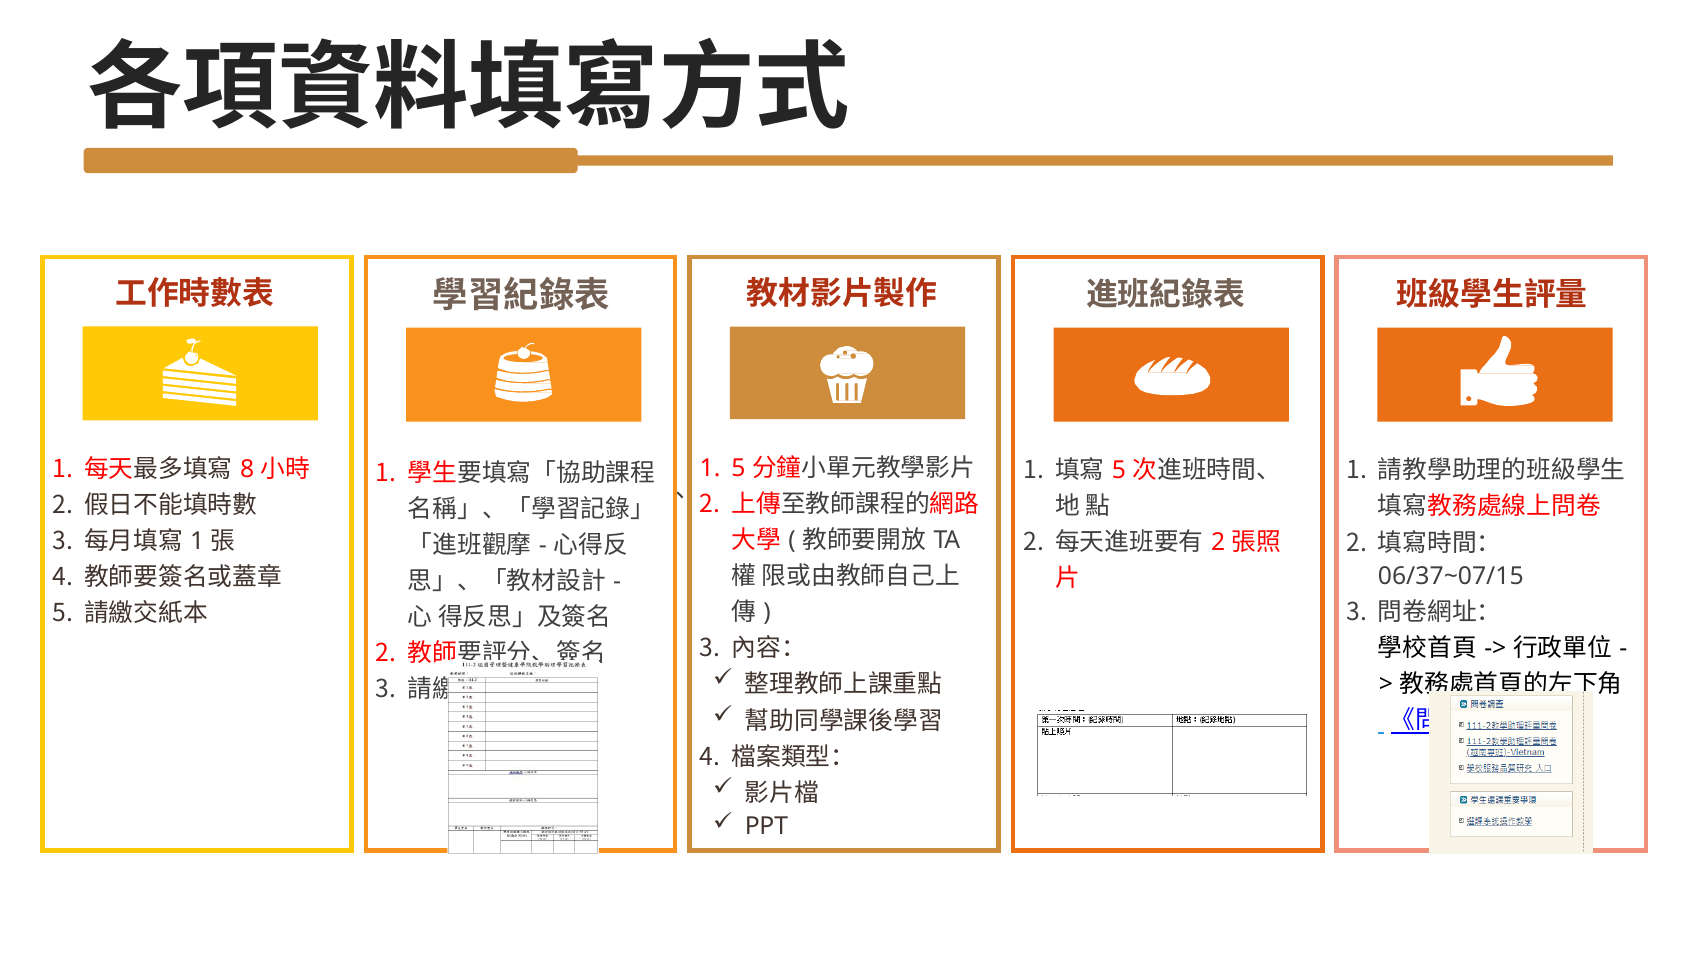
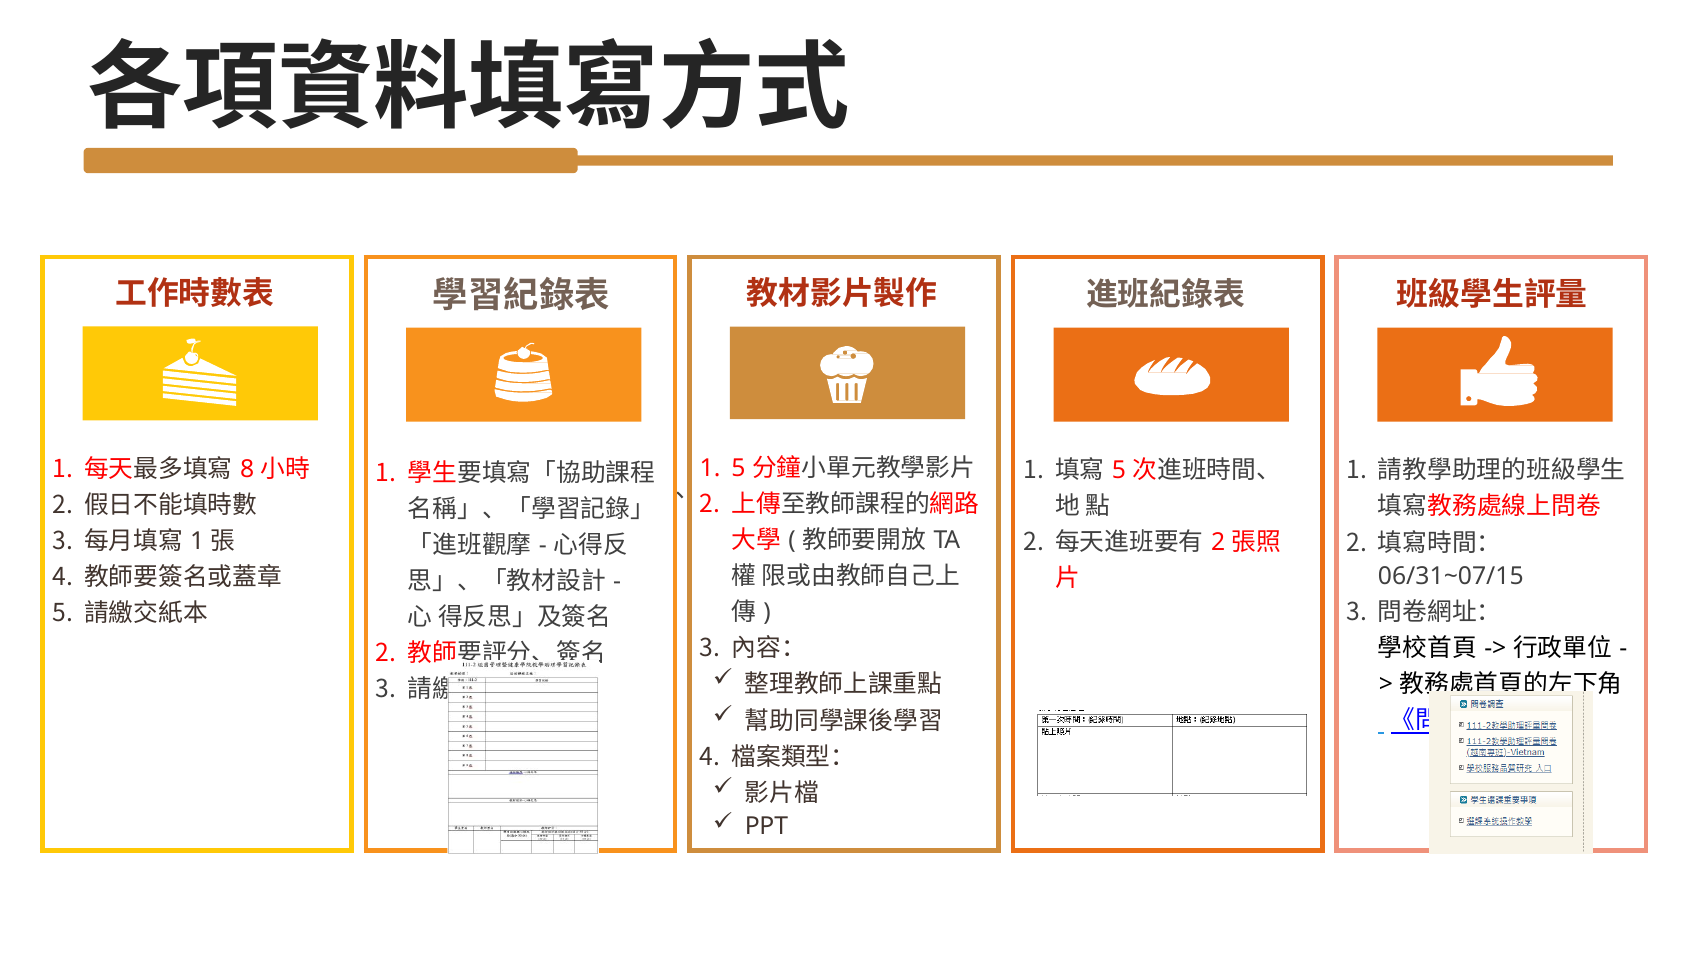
06/37~07/15: 06/37~07/15 -> 06/31~07/15 (1451, 576)
